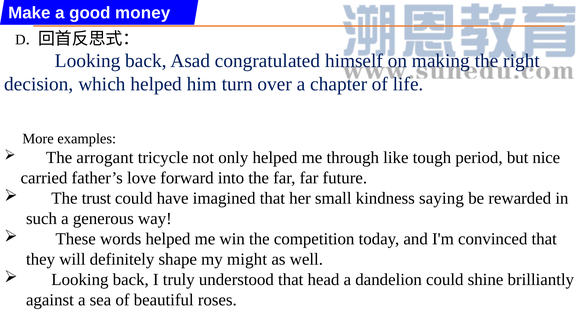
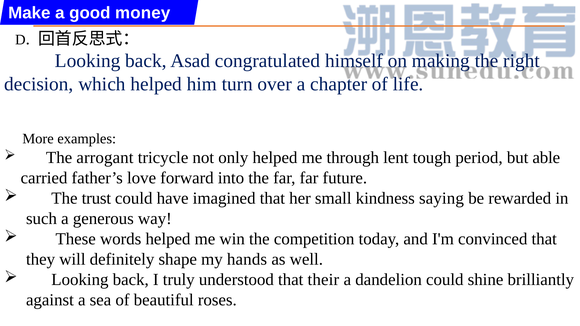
like: like -> lent (396, 158)
nice: nice -> able (546, 158)
might: might -> hands (247, 259)
head: head -> their (323, 280)
